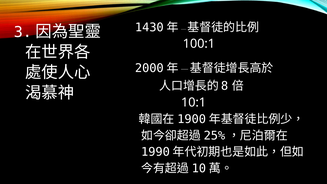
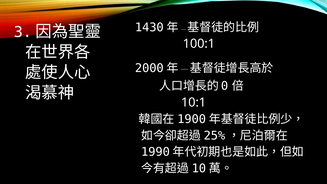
8: 8 -> 0 (225, 86)
